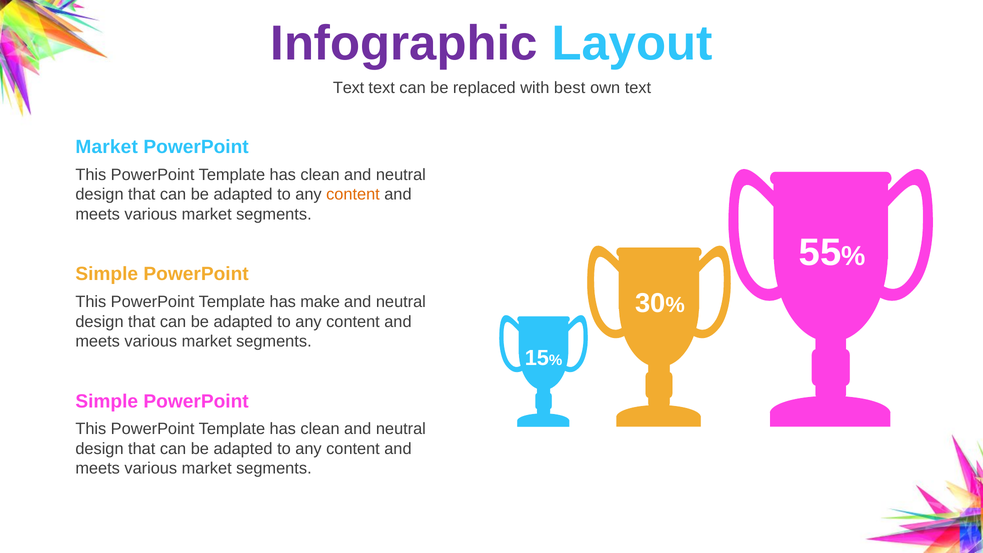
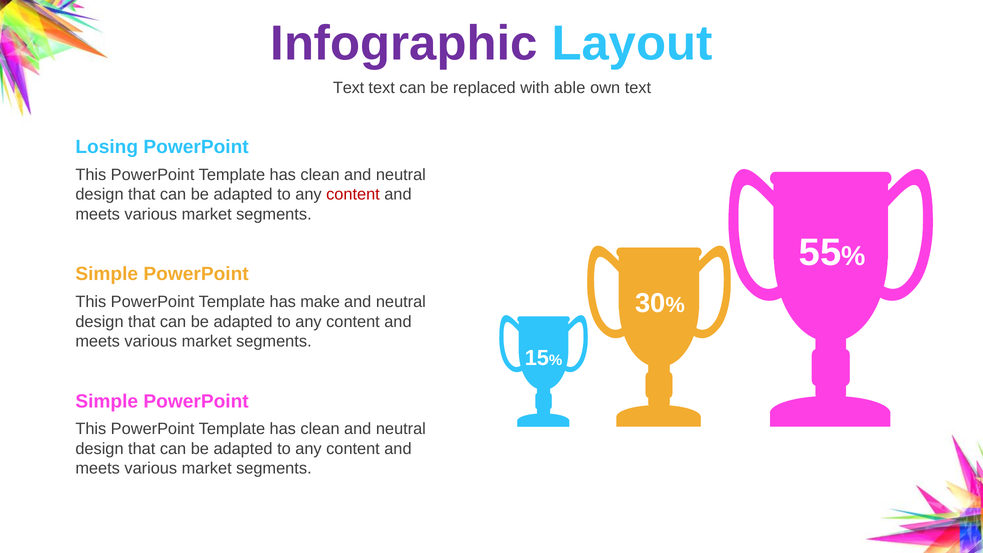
best: best -> able (570, 88)
Market: Market -> Losing (107, 147)
content colour: orange -> red (353, 195)
